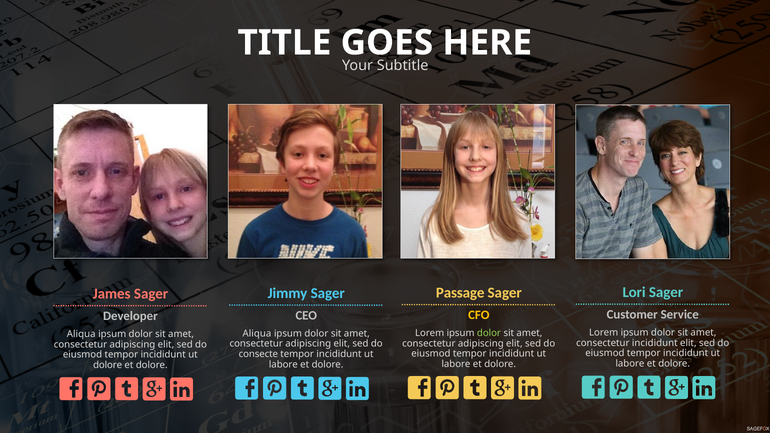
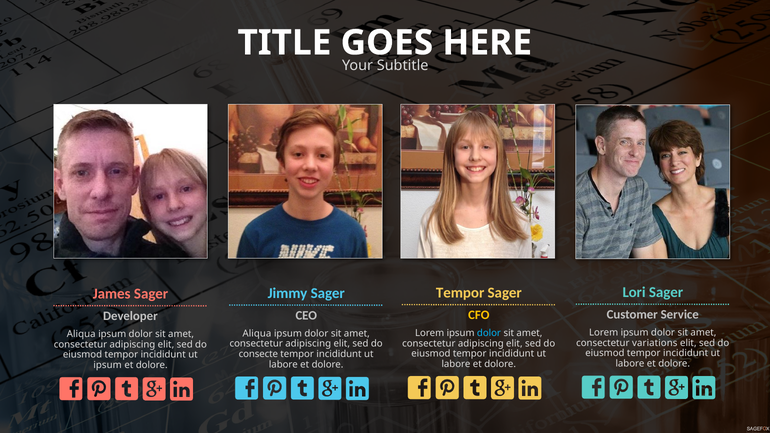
Passage: Passage -> Tempor (460, 293)
dolor colour: light green -> light blue (489, 333)
consectetur incididunt: incididunt -> variations (655, 343)
dolore: dolore -> ipsum (108, 365)
